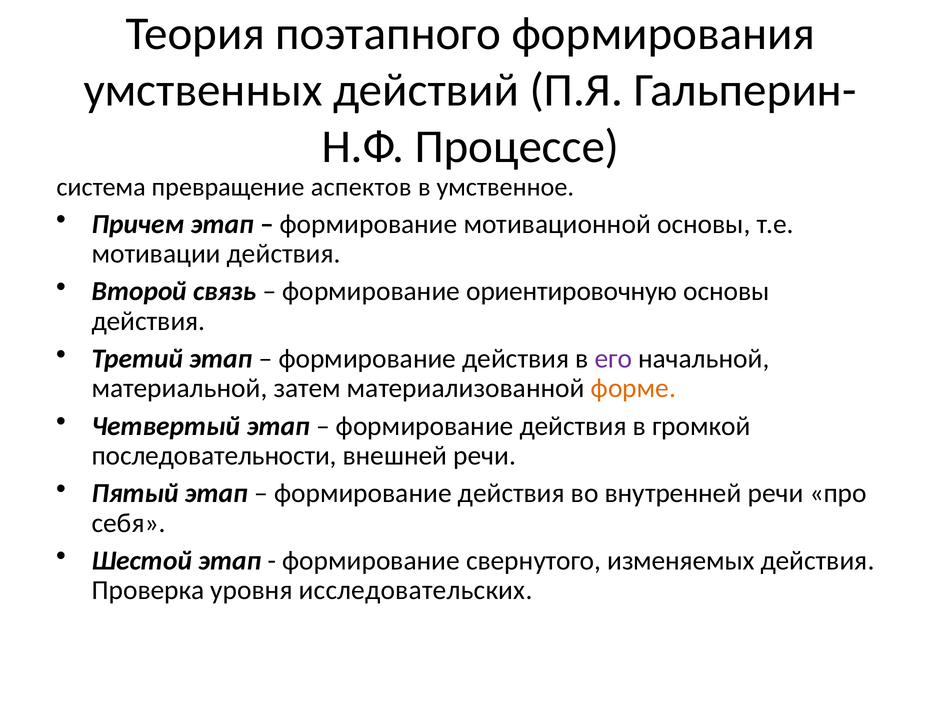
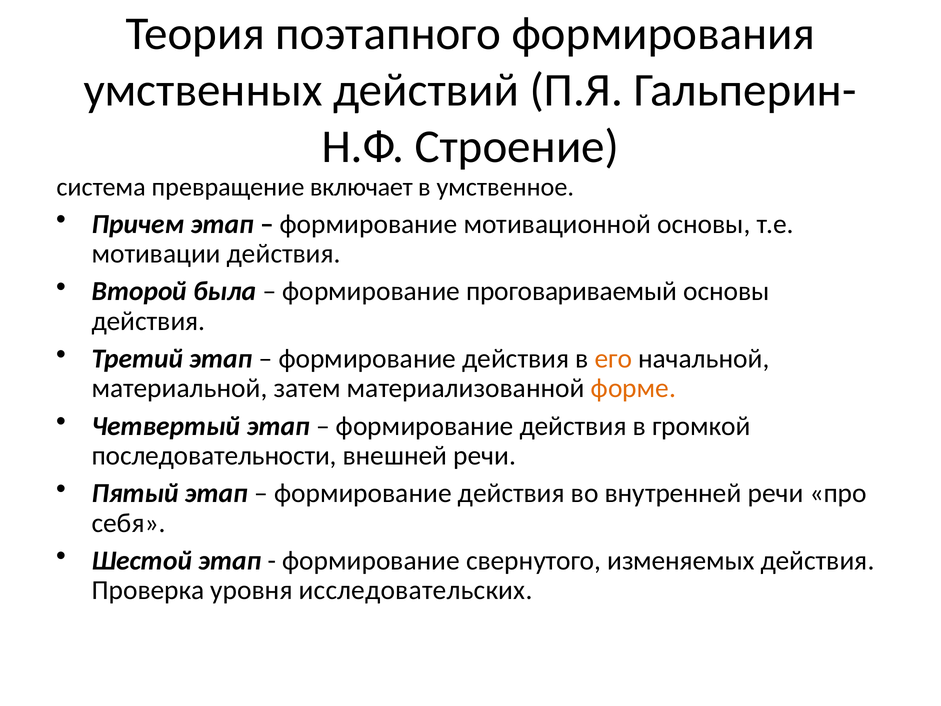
Процессе: Процессе -> Строение (517, 147)
аспектов: аспектов -> включает (361, 187)
связь: связь -> была (225, 291)
ориентировочную: ориентировочную -> проговариваемый (572, 291)
его colour: purple -> orange (613, 359)
